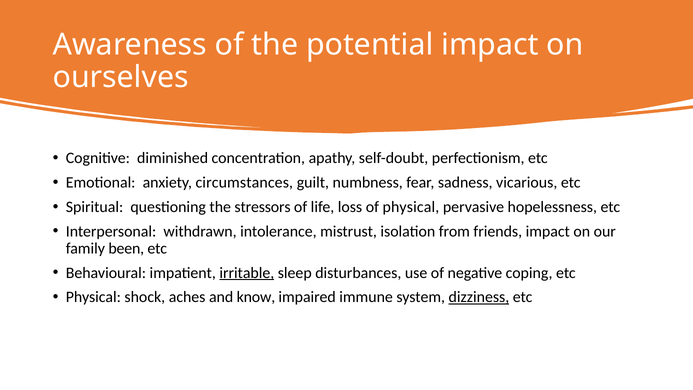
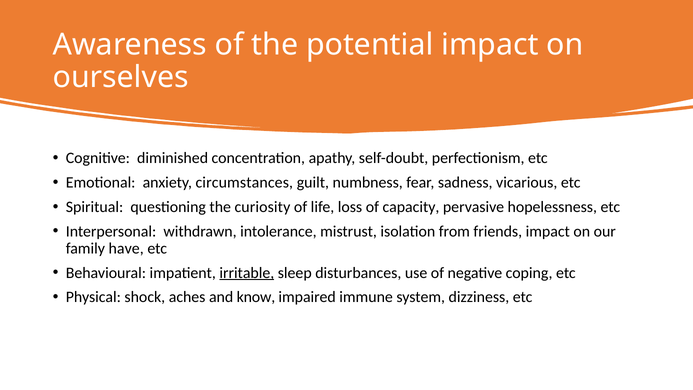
stressors: stressors -> curiosity (262, 207)
of physical: physical -> capacity (411, 207)
been: been -> have (126, 248)
dizziness underline: present -> none (479, 297)
